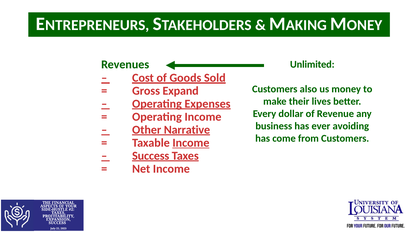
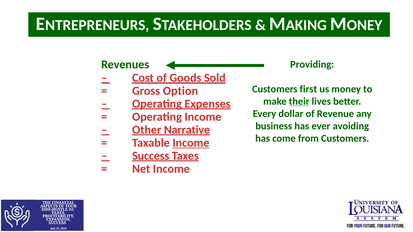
Unlimited: Unlimited -> Providing (312, 64)
also: also -> first (308, 89)
Expand: Expand -> Option (180, 91)
their underline: none -> present (299, 102)
